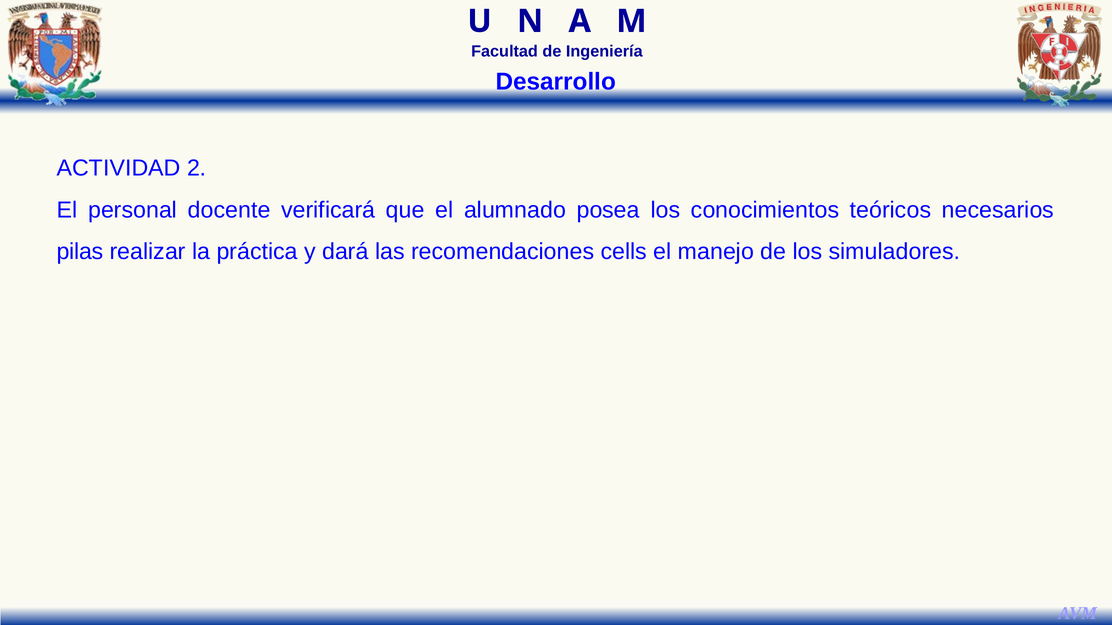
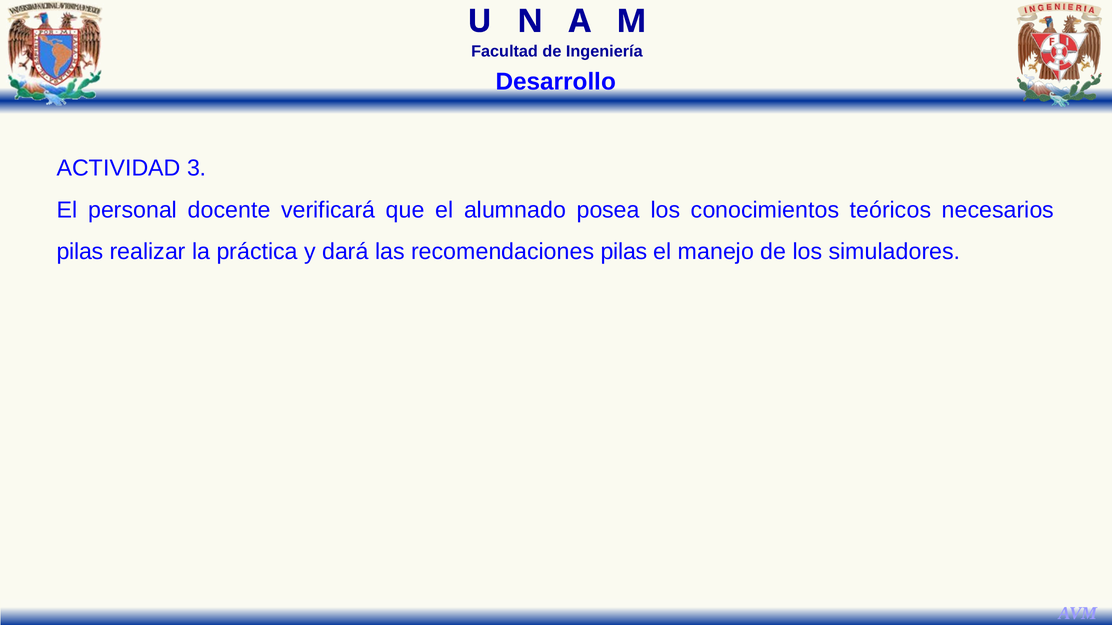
2: 2 -> 3 (197, 168)
recomendaciones cells: cells -> pilas (624, 252)
